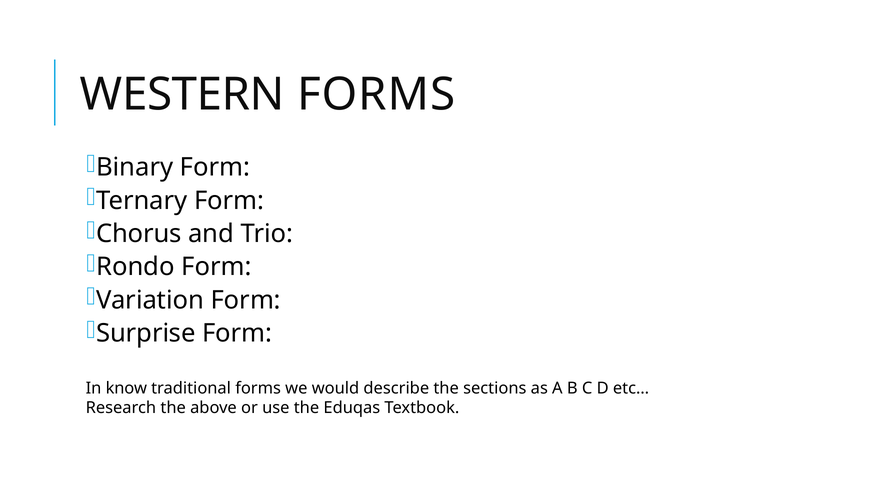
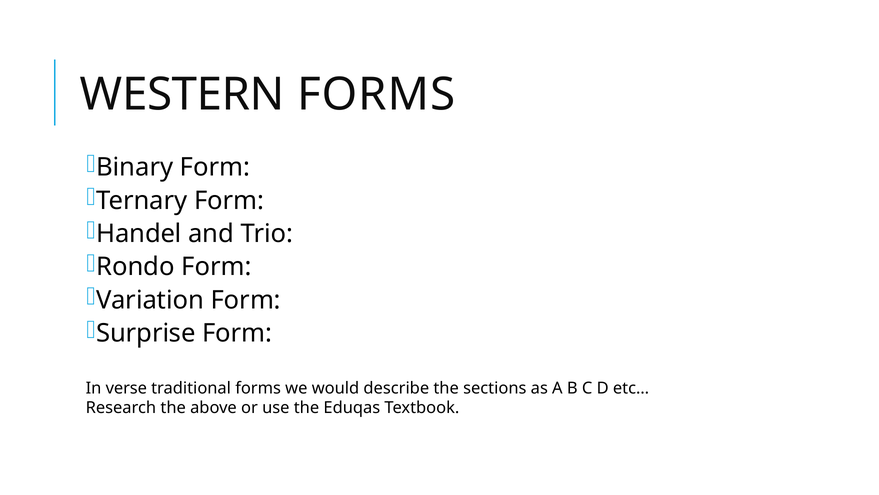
Chorus: Chorus -> Handel (139, 234)
know: know -> verse (126, 388)
